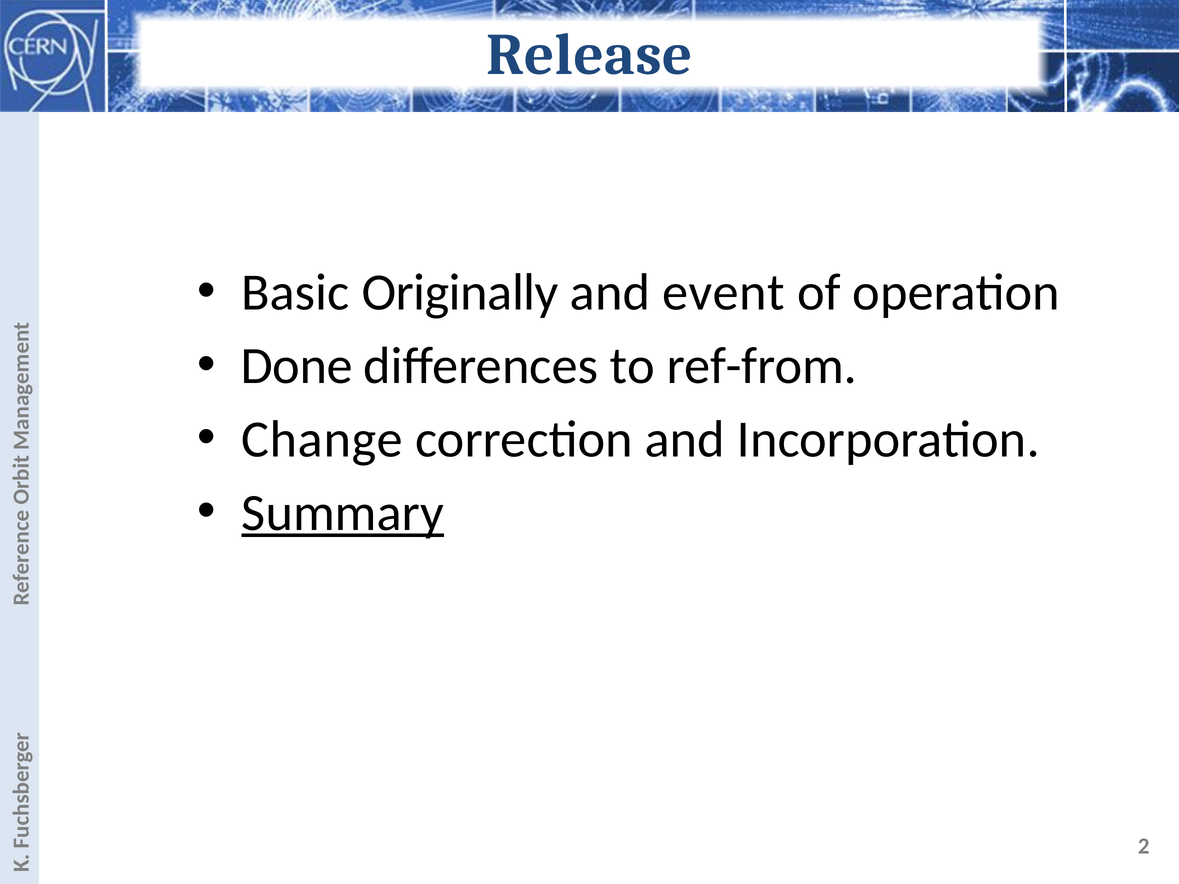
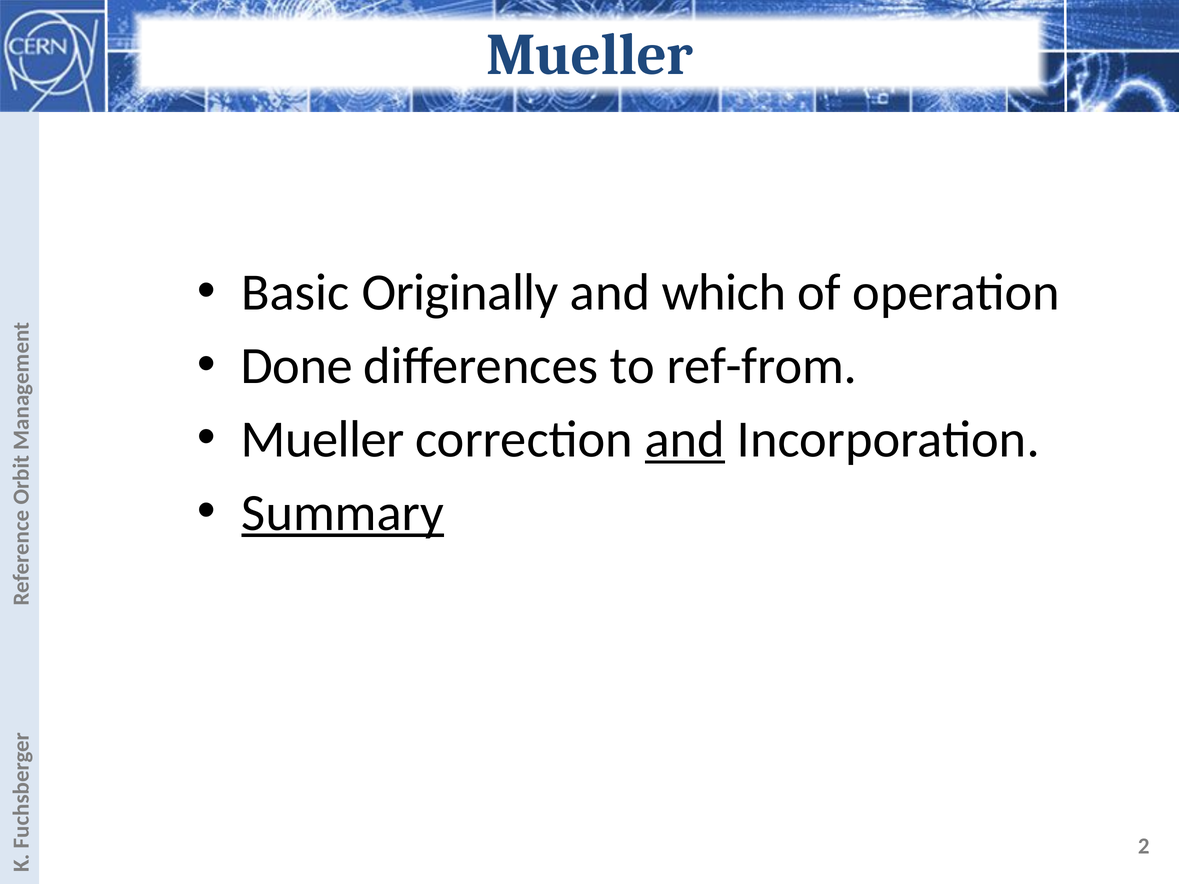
Release: Release -> Mueller (590, 55)
event: event -> which (724, 293)
Change: Change -> Mueller (323, 440)
and underline: none -> present (685, 440)
